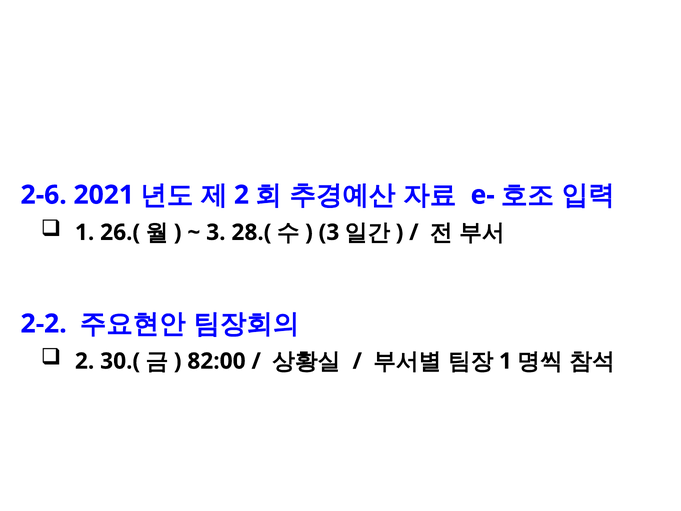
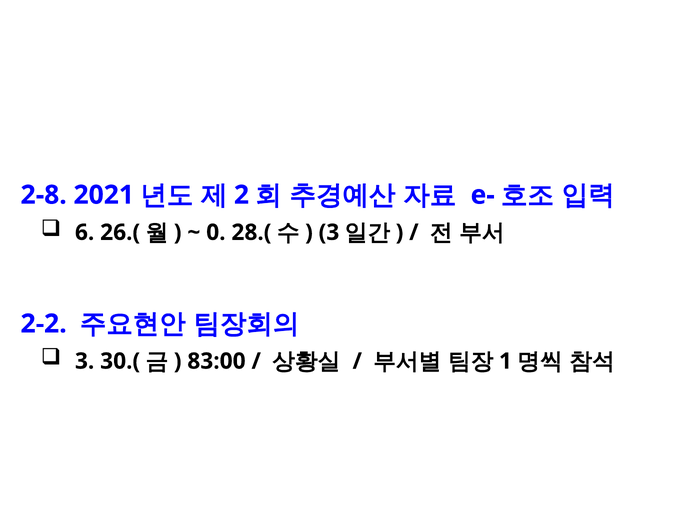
2-6: 2-6 -> 2-8 (44, 195)
1: 1 -> 6 (85, 232)
3: 3 -> 0 (216, 232)
2: 2 -> 3 (85, 361)
82:00: 82:00 -> 83:00 (216, 361)
